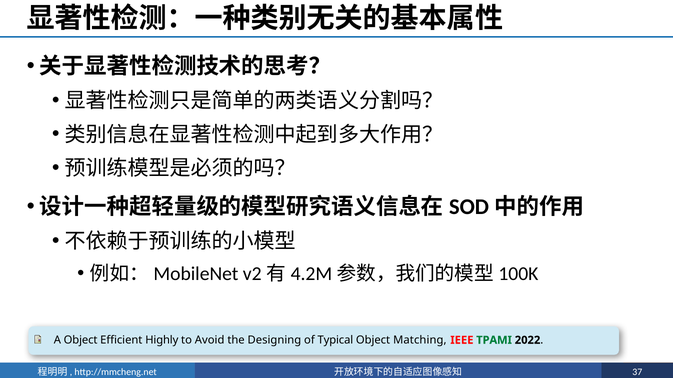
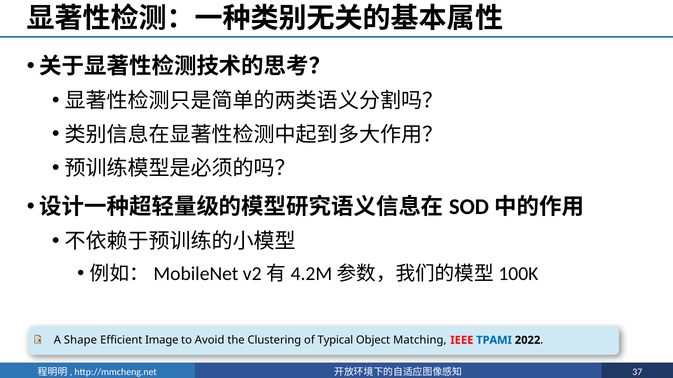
A Object: Object -> Shape (80, 341)
Highly: Highly -> Image (162, 341)
Designing: Designing -> Clustering (274, 341)
TPAMI colour: green -> blue (494, 341)
